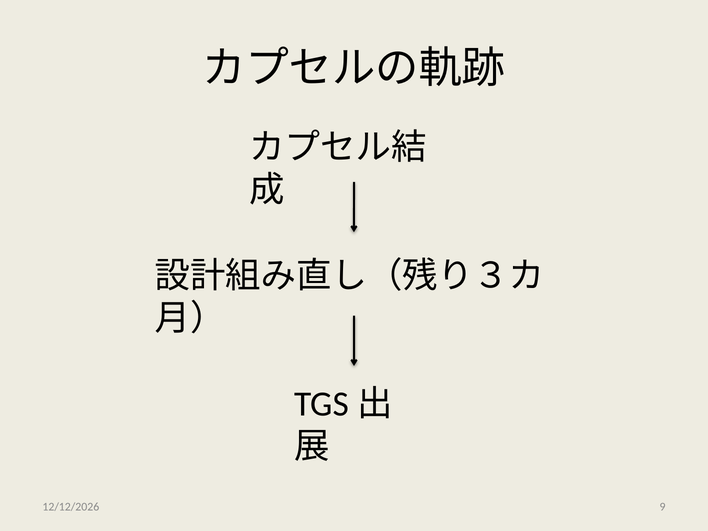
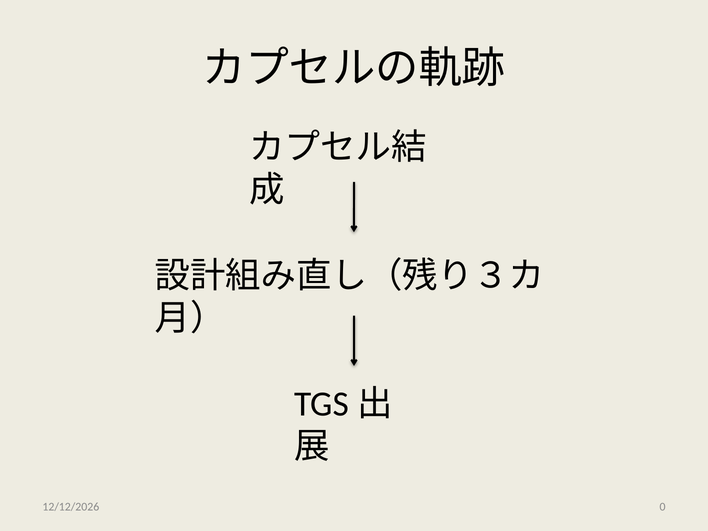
9: 9 -> 0 (663, 507)
